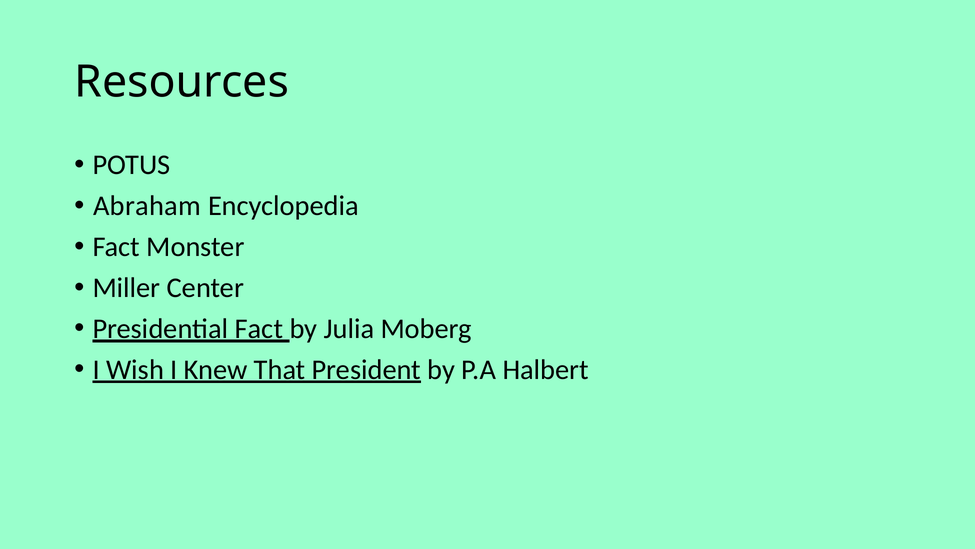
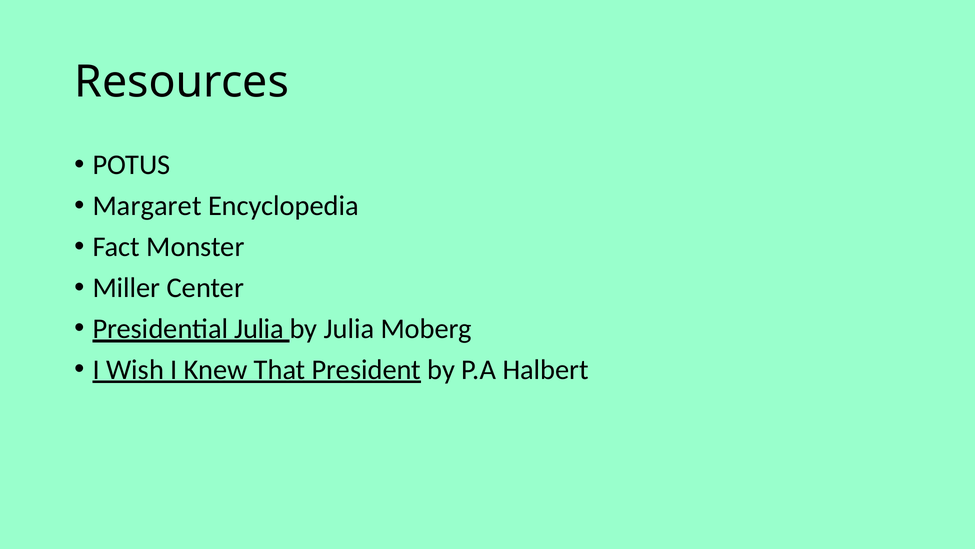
Abraham: Abraham -> Margaret (147, 206)
Presidential Fact: Fact -> Julia (259, 328)
